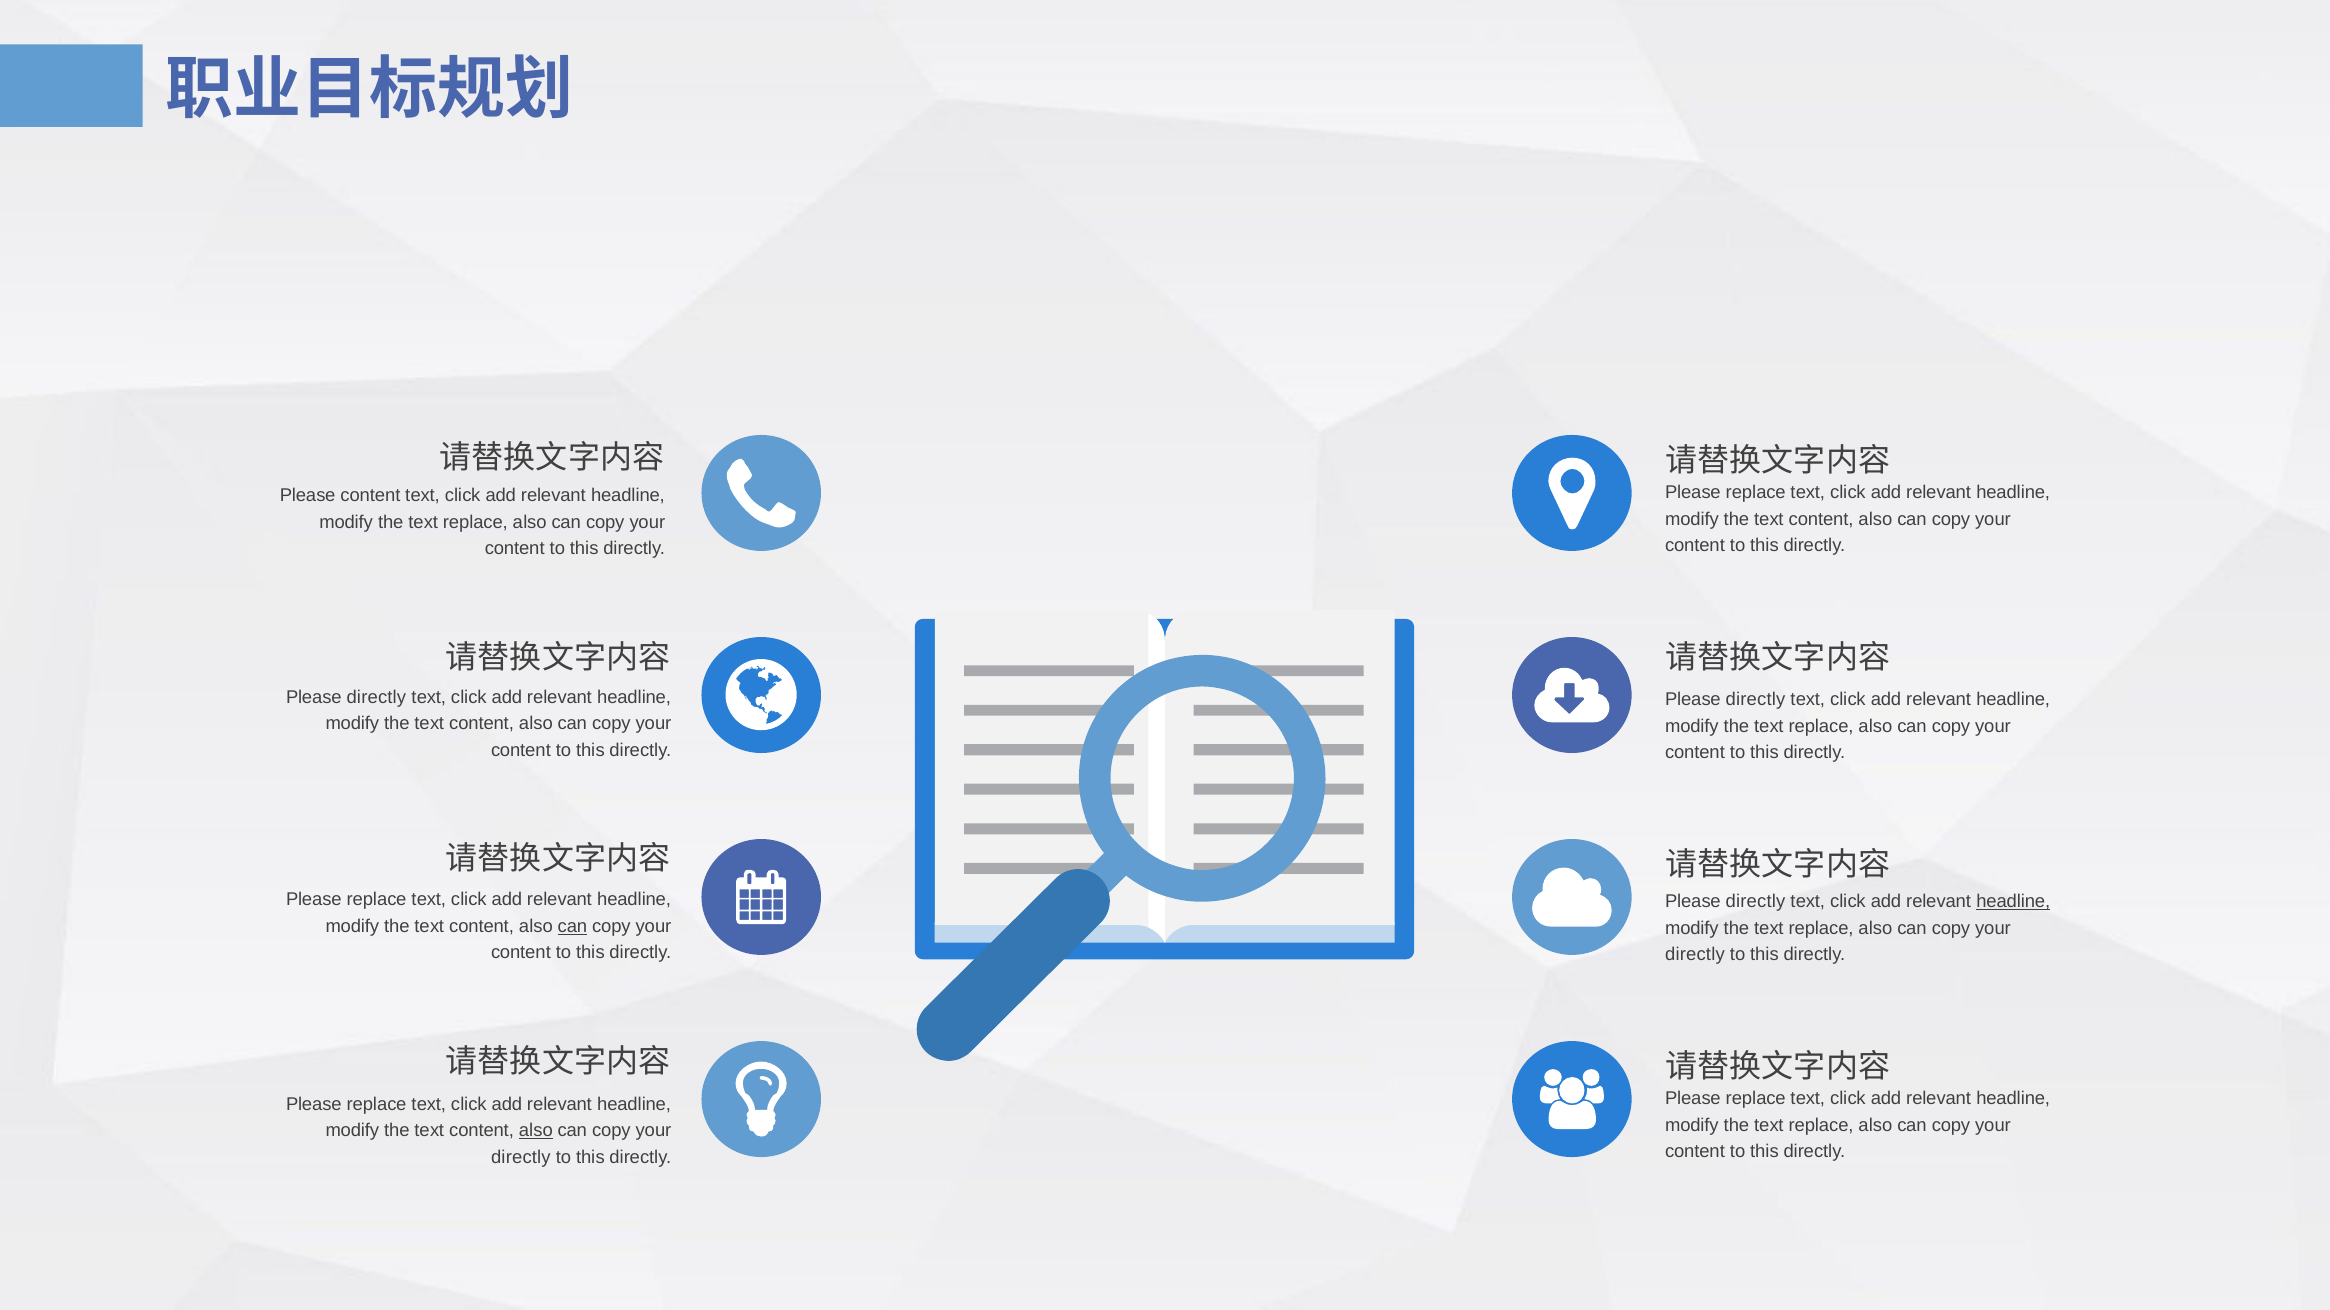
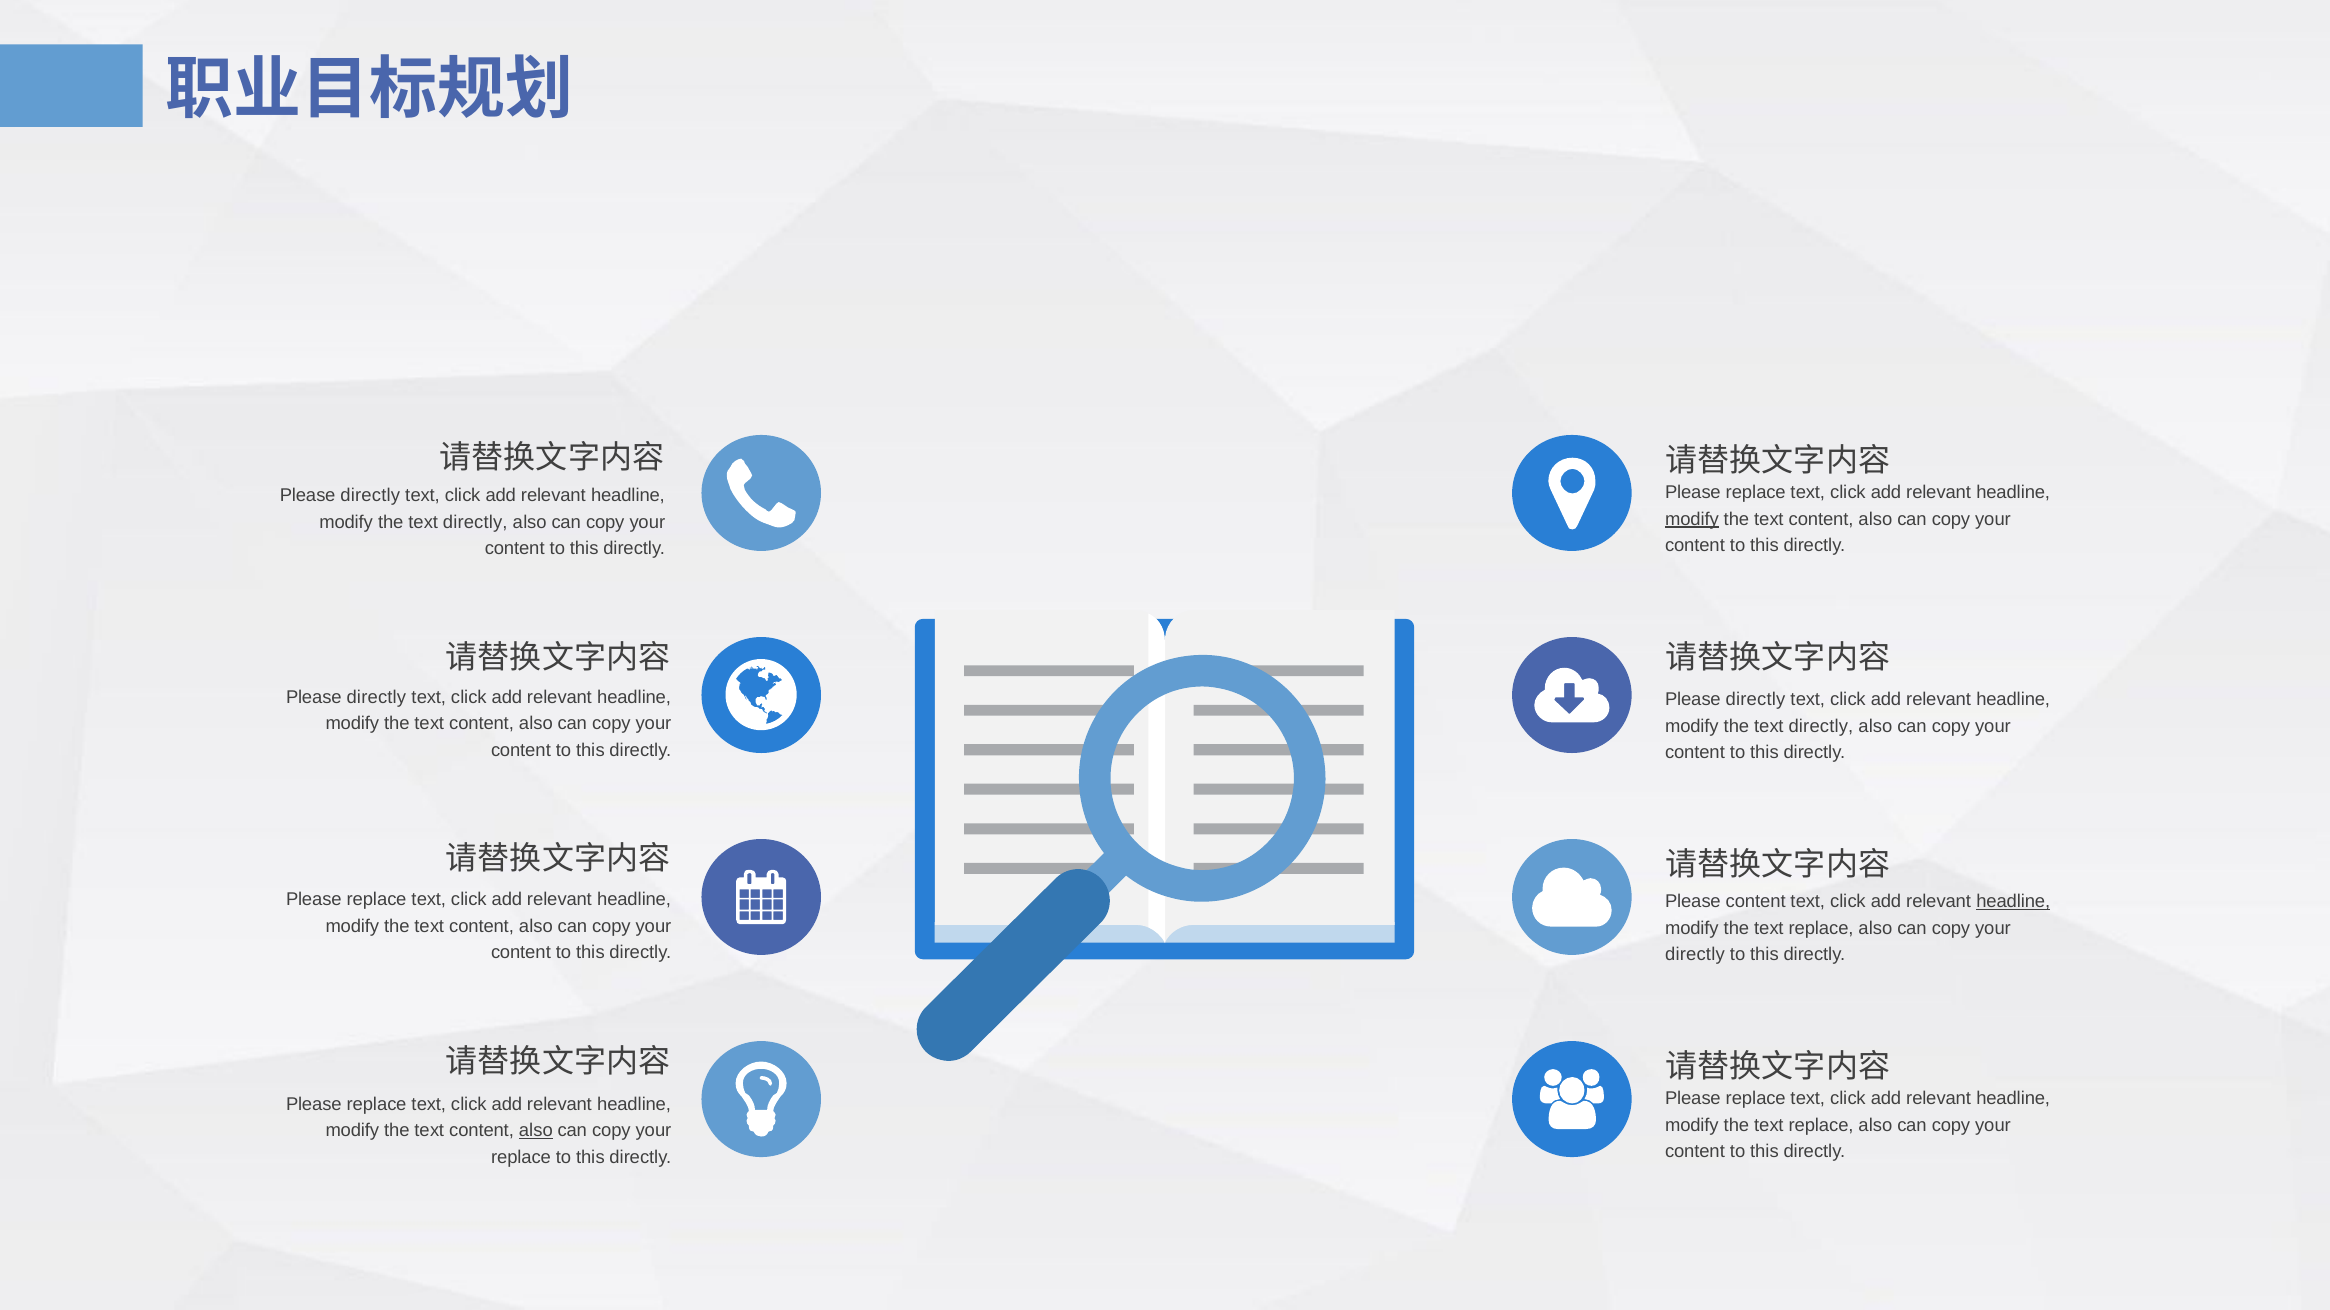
content: content -> directly (370, 496)
modify underline: none -> present (1692, 519)
replace: replace -> directly (475, 523)
replace: replace -> directly (1821, 726)
directly: directly -> content (1756, 902)
can underline: present -> none (572, 927)
directly: directly -> replace (521, 1158)
